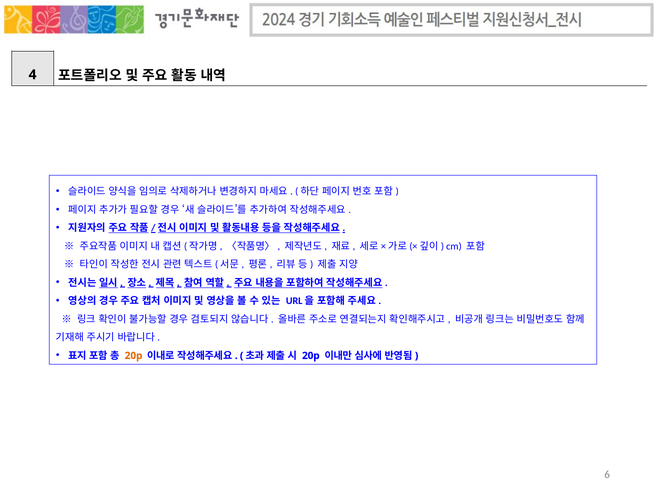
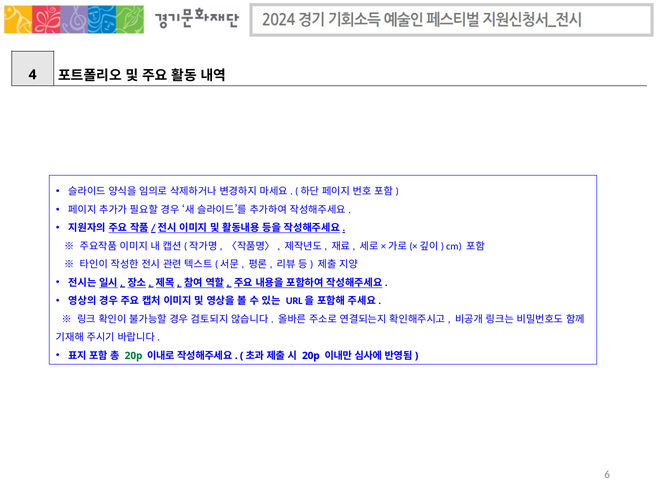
20p colour: orange -> green (134, 355)
